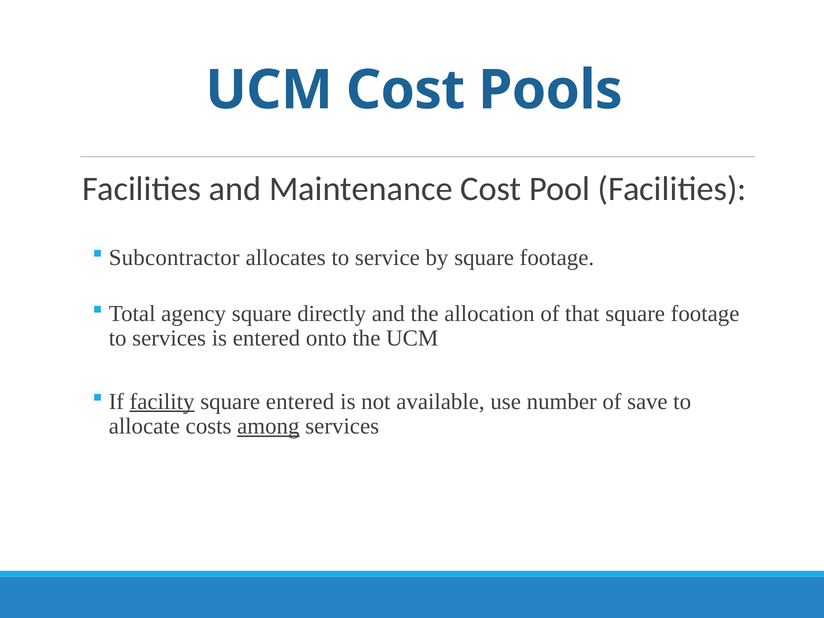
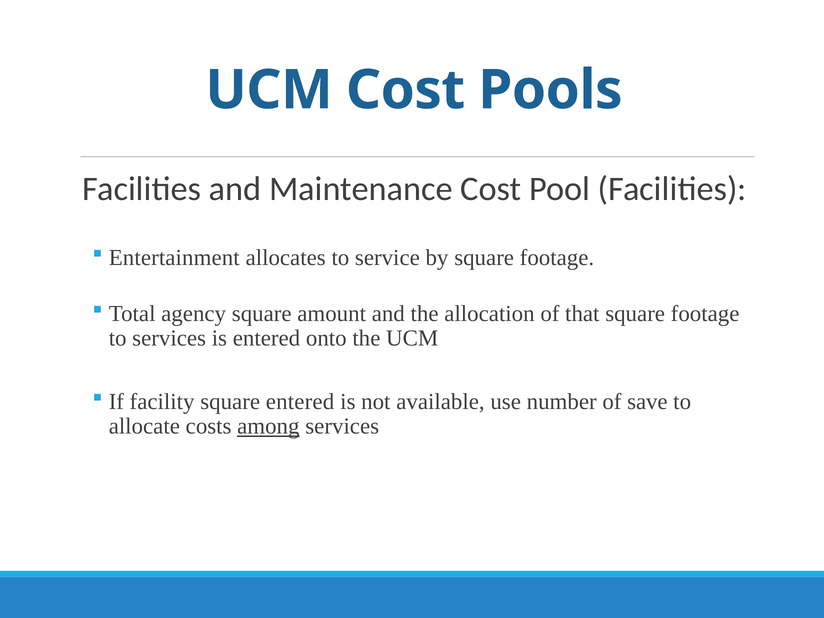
Subcontractor: Subcontractor -> Entertainment (174, 258)
directly: directly -> amount (332, 314)
facility underline: present -> none (162, 402)
